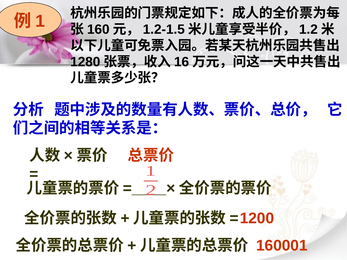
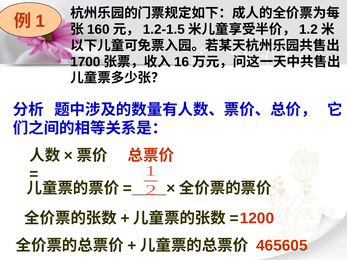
1280: 1280 -> 1700 (85, 62)
160001: 160001 -> 465605 (282, 246)
